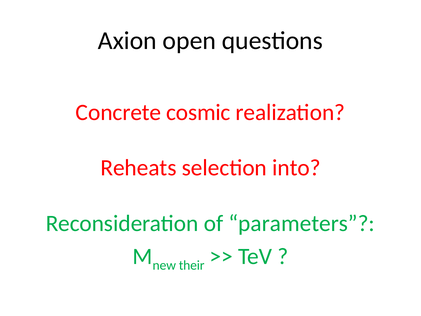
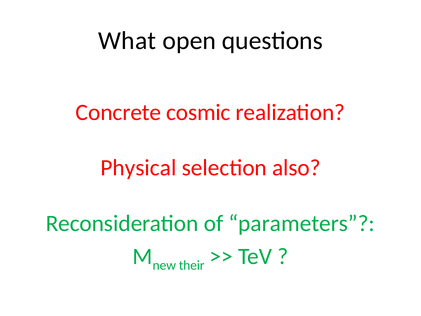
Axion: Axion -> What (127, 41)
Reheats: Reheats -> Physical (138, 168)
into: into -> also (296, 168)
